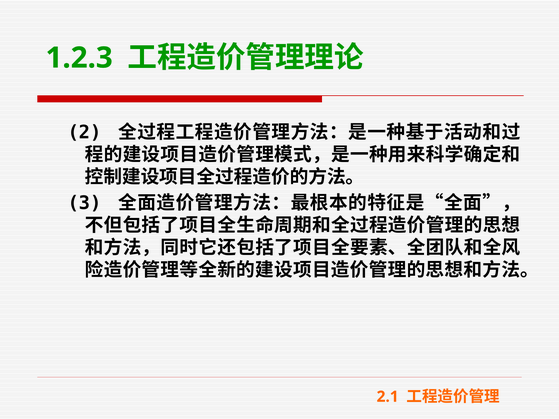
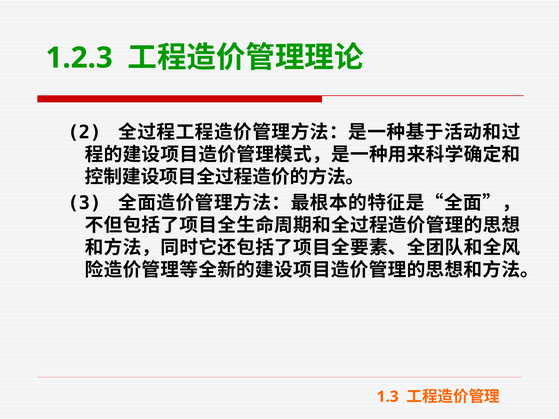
2.1: 2.1 -> 1.3 (388, 397)
